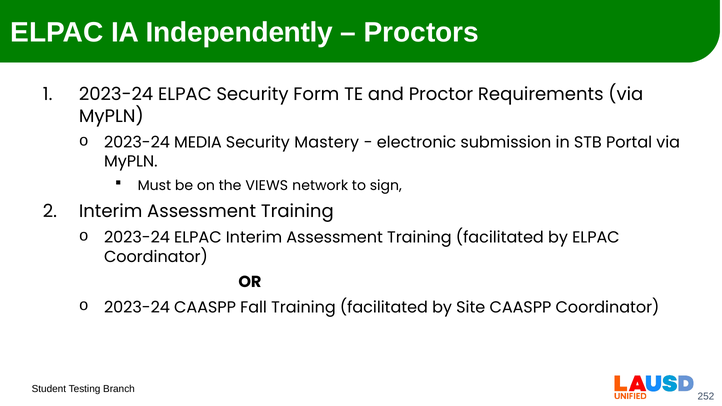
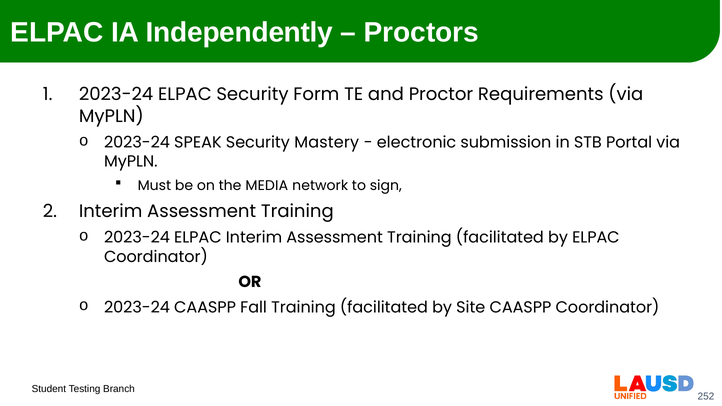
MEDIA: MEDIA -> SPEAK (198, 143)
VIEWS: VIEWS -> MEDIA (267, 186)
